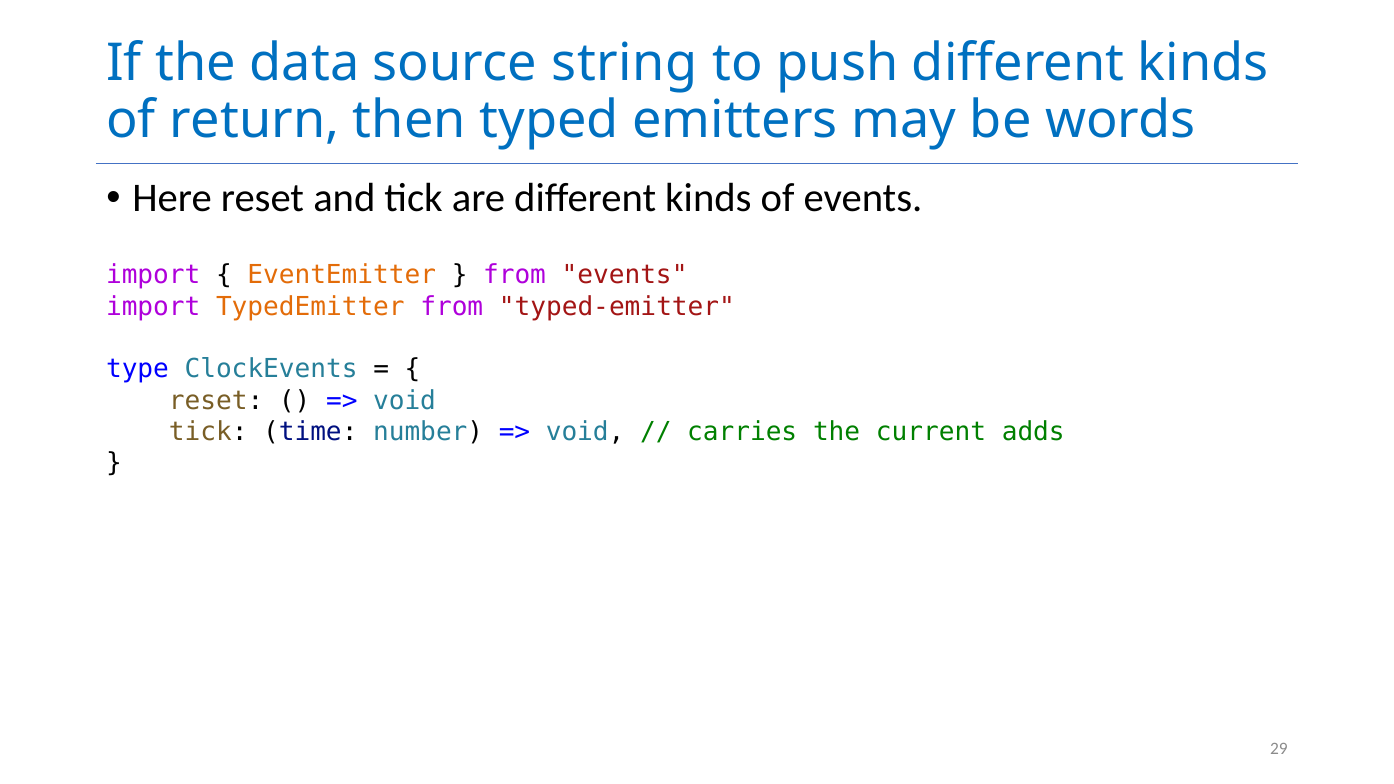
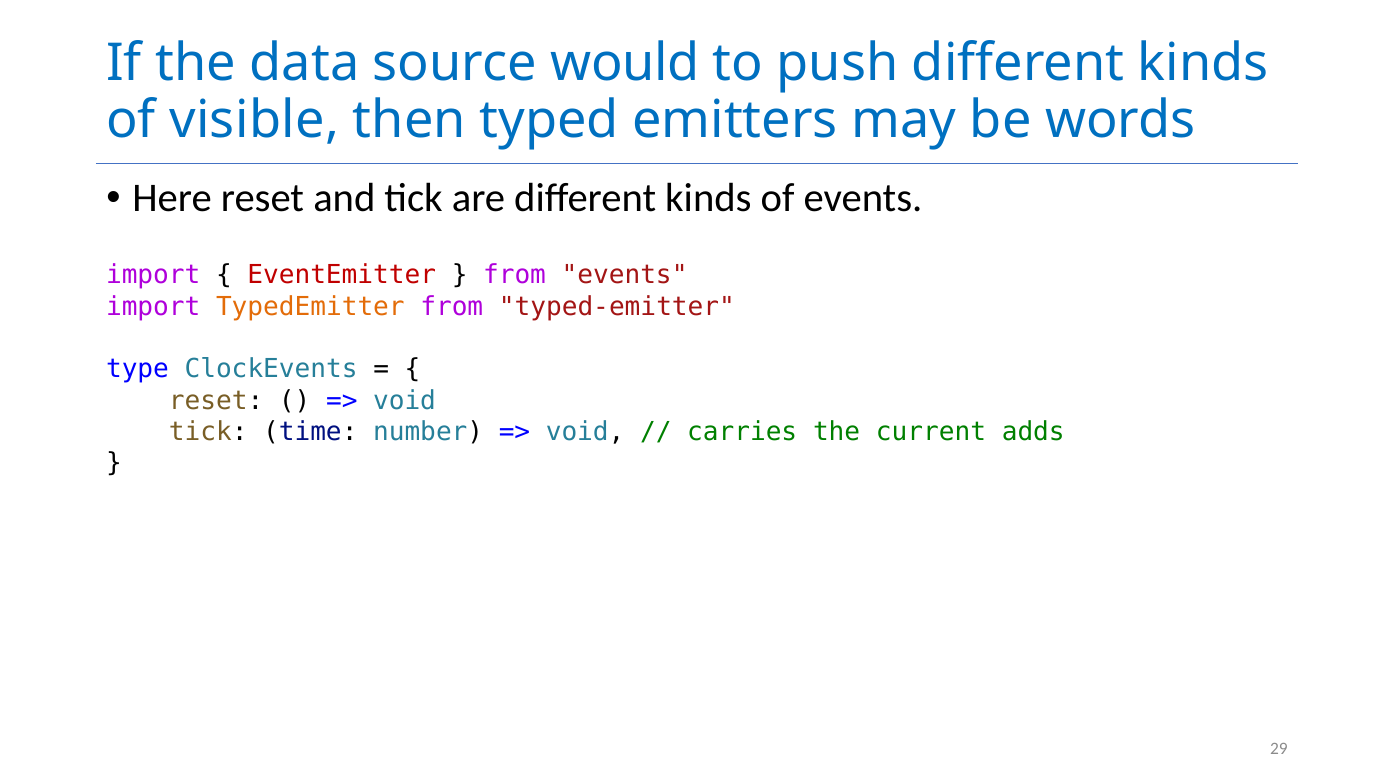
string: string -> would (625, 63)
return: return -> visible (254, 120)
EventEmitter colour: orange -> red (342, 275)
